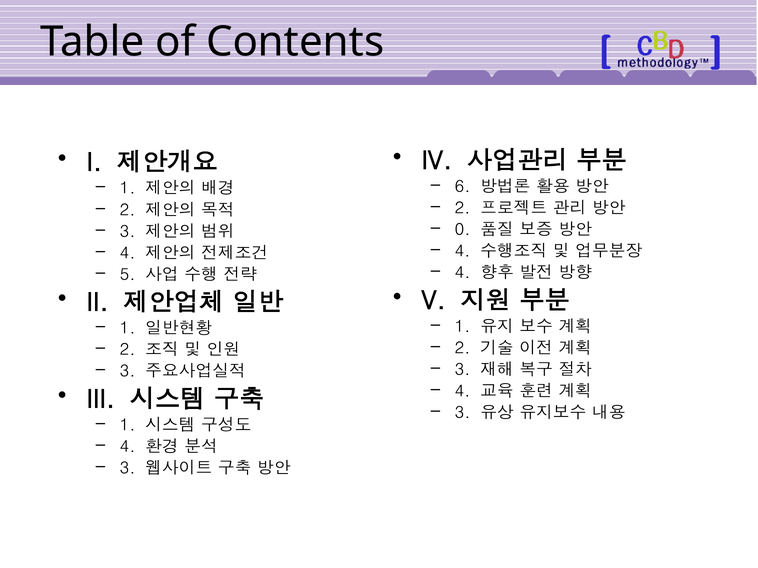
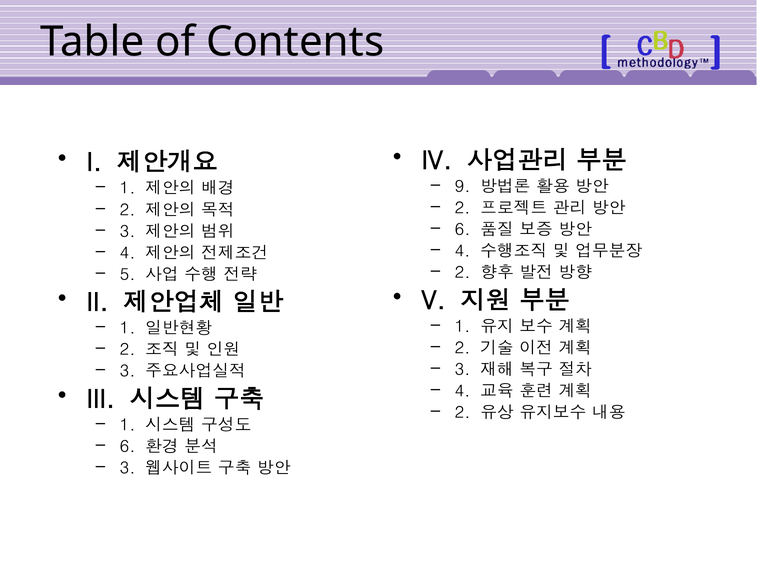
6: 6 -> 9 (463, 187)
0: 0 -> 6 (463, 230)
4: 4 -> 2 (463, 273)
3: 3 -> 2 (463, 413)
4: 4 -> 6 (128, 447)
